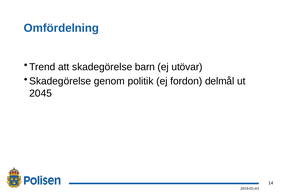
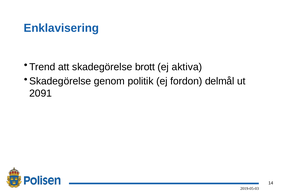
Omfördelning: Omfördelning -> Enklavisering (61, 28)
barn: barn -> brott (145, 67)
utövar: utövar -> aktiva (187, 67)
2045: 2045 -> 2091 (41, 93)
